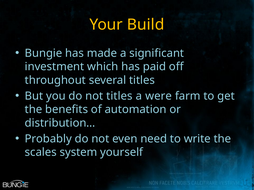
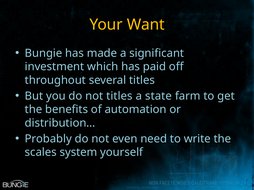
Build: Build -> Want (146, 25)
were: were -> state (159, 96)
